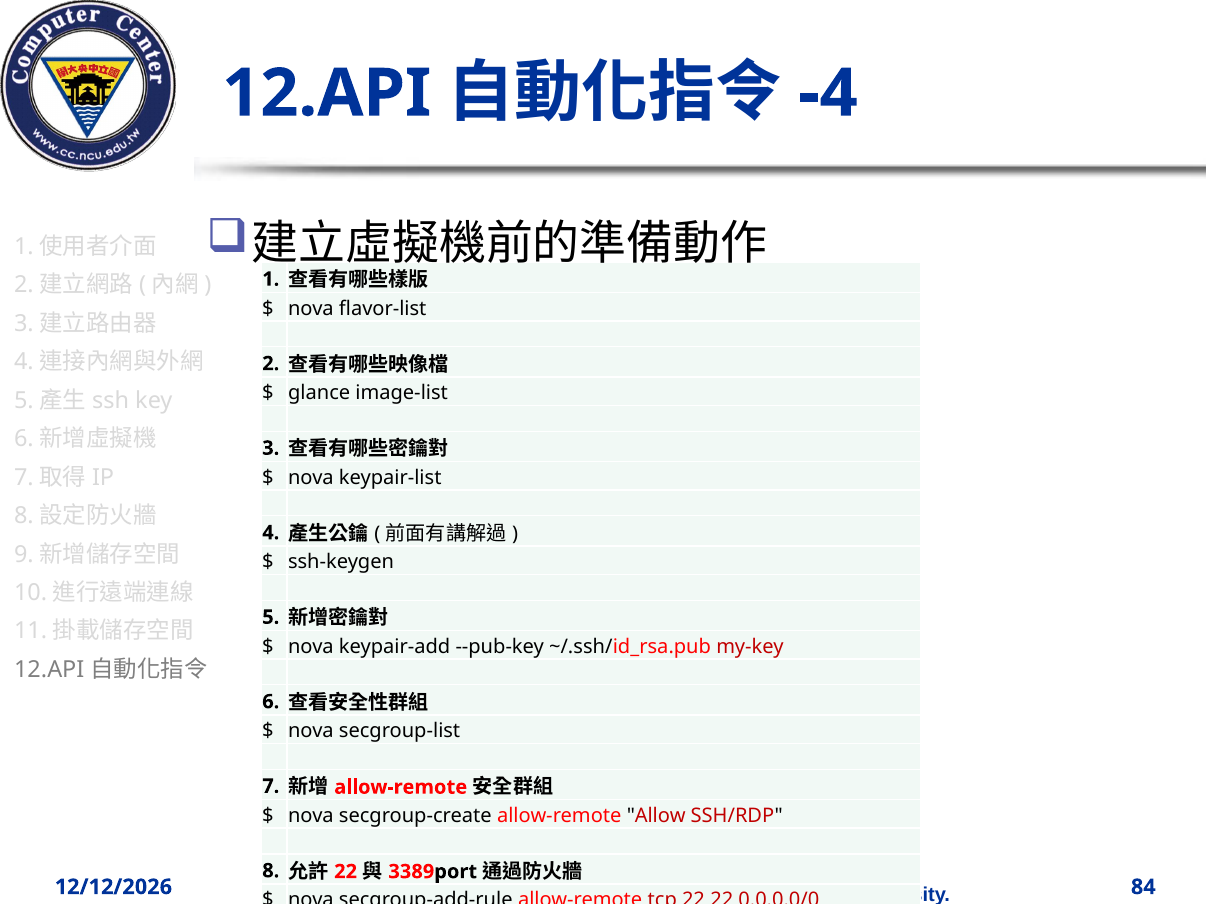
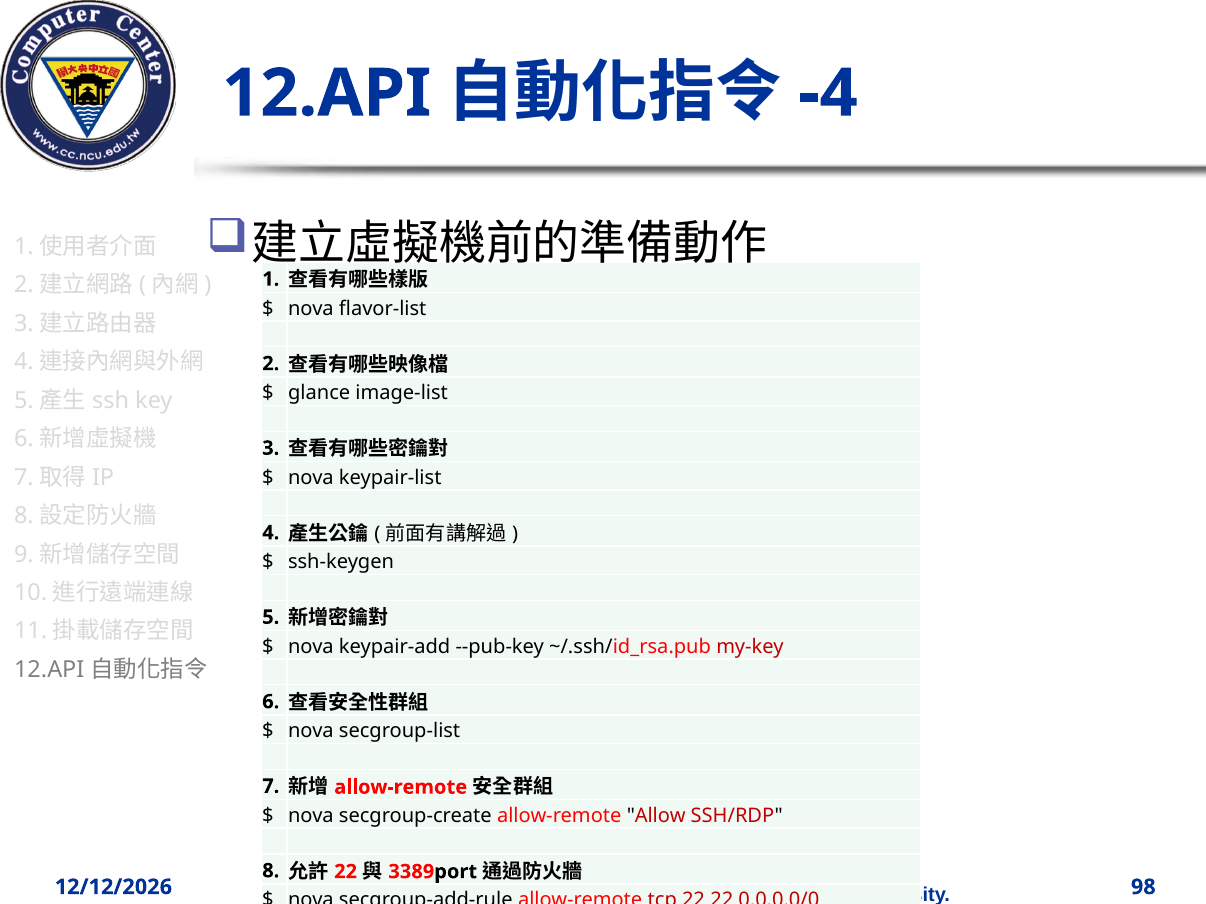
84: 84 -> 98 (1143, 887)
